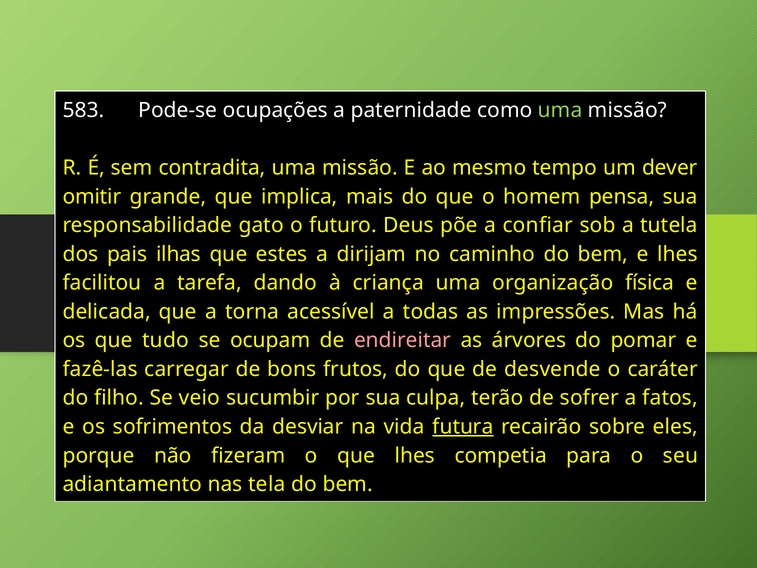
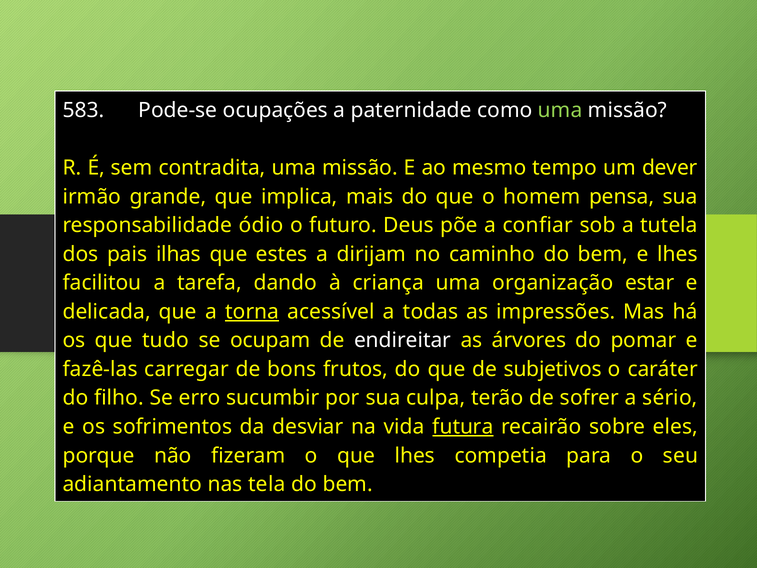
omitir: omitir -> irmão (92, 197)
gato: gato -> ódio (261, 225)
física: física -> estar (650, 283)
torna underline: none -> present (252, 312)
endireitar colour: pink -> white (403, 340)
desvende: desvende -> subjetivos (553, 369)
veio: veio -> erro (200, 398)
fatos: fatos -> sério (670, 398)
